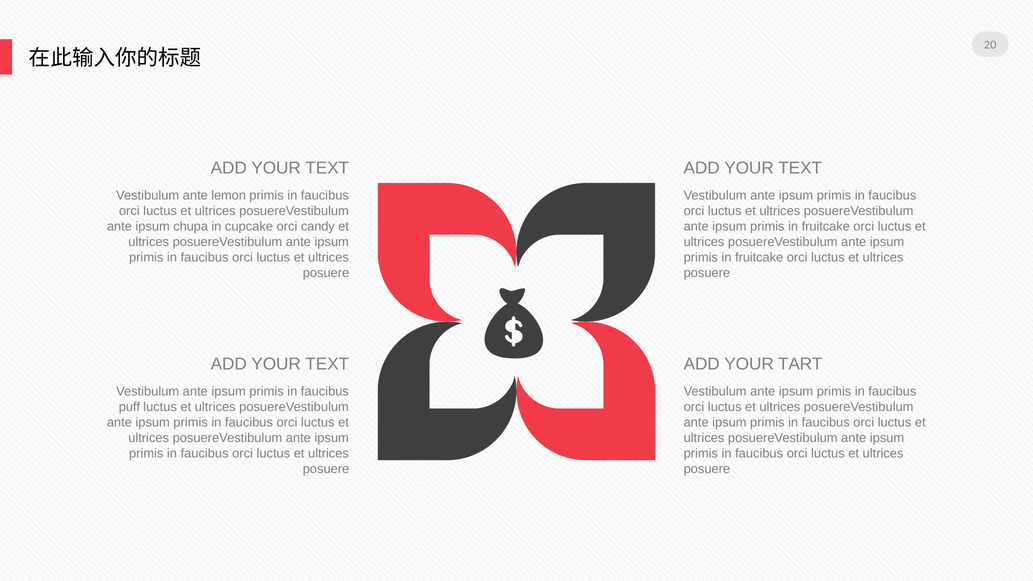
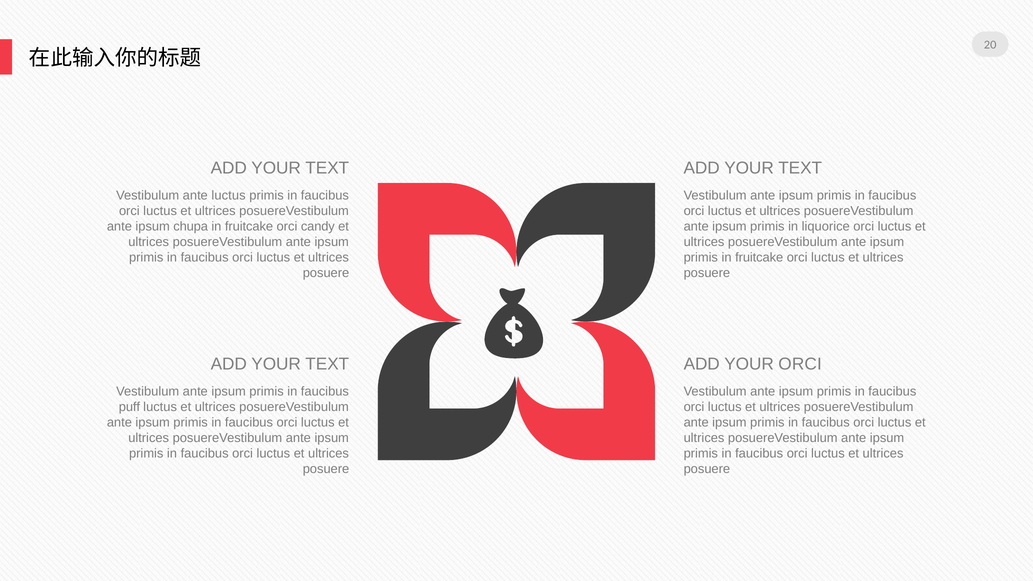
ante lemon: lemon -> luctus (229, 195)
cupcake: cupcake -> fruitcake (249, 226)
fruitcake: fruitcake -> liquorice (826, 226)
YOUR TART: TART -> ORCI (800, 364)
